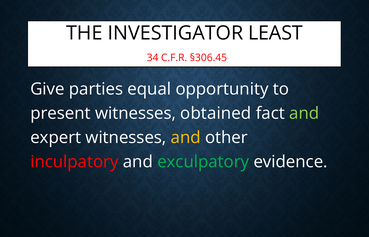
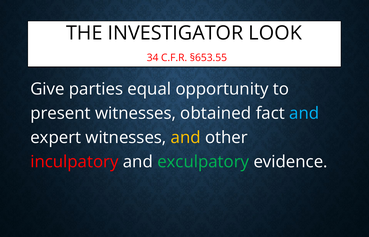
LEAST: LEAST -> LOOK (275, 33)
§306.45: §306.45 -> §653.55 (208, 58)
and colour: light green -> light blue (304, 113)
